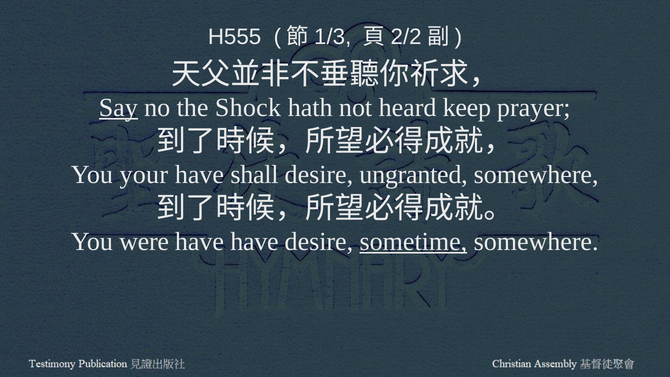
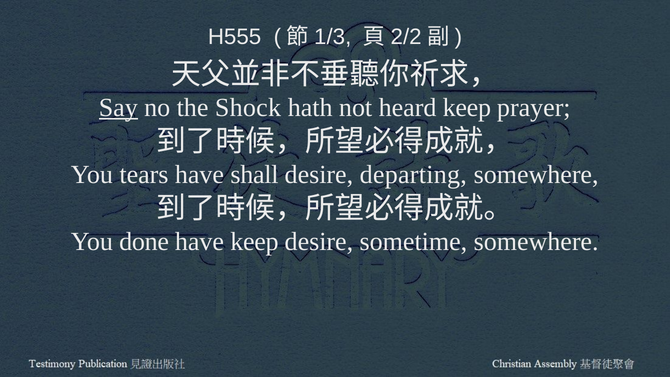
your: your -> tears (144, 175)
ungranted: ungranted -> departing (413, 175)
were: were -> done (144, 242)
have have: have -> keep (254, 242)
sometime underline: present -> none (413, 242)
